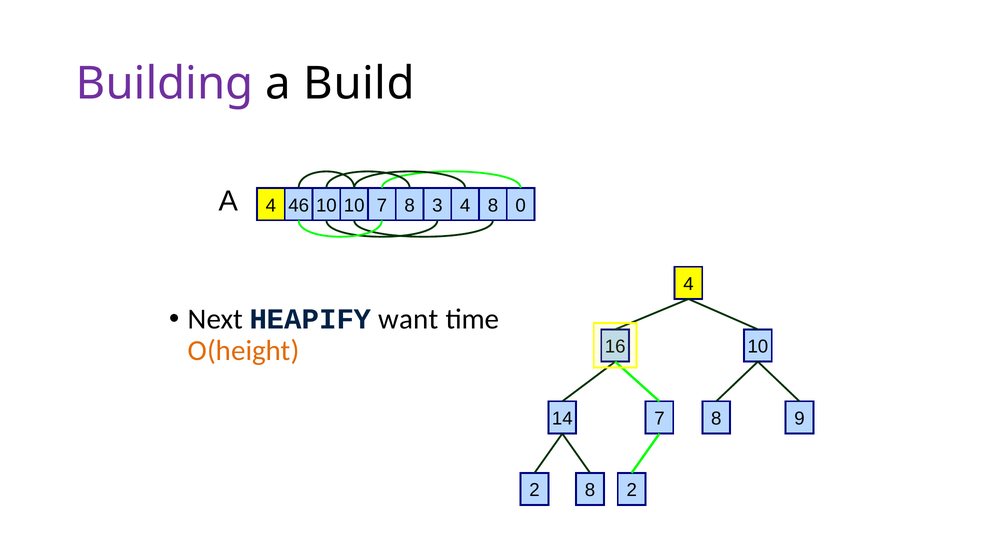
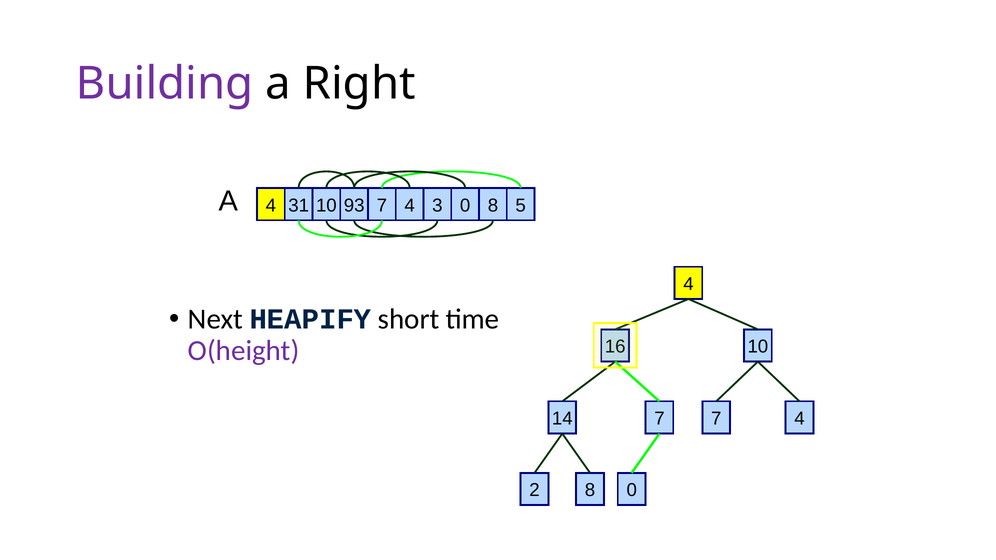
Build: Build -> Right (359, 84)
46: 46 -> 31 (299, 205)
10 10: 10 -> 93 (354, 205)
8: 8 -> 4 (410, 205)
3 4: 4 -> 0 (465, 205)
0: 0 -> 5 (521, 205)
want: want -> short (409, 319)
O(height colour: orange -> purple (244, 351)
8: 8 -> 7 (716, 419)
14 9: 9 -> 4 (800, 419)
8 2: 2 -> 0 (632, 491)
